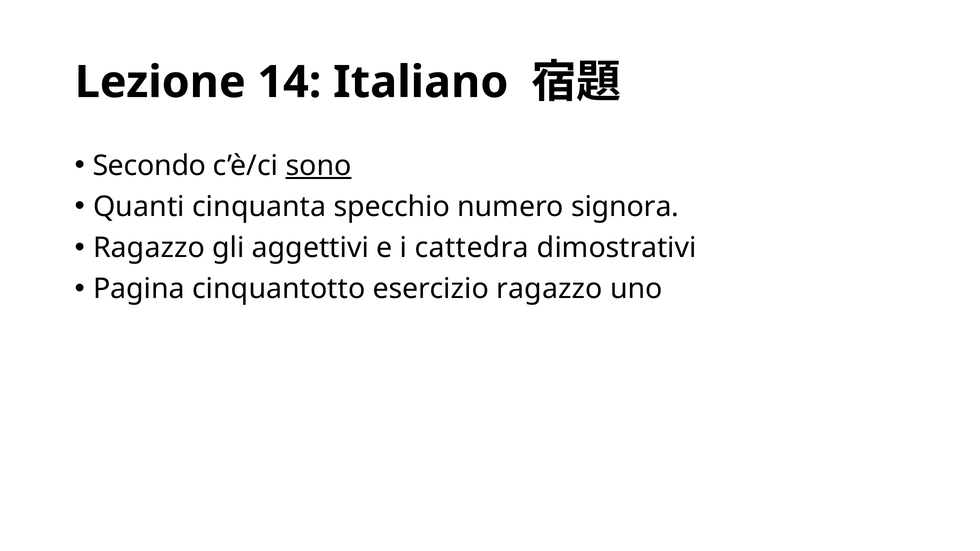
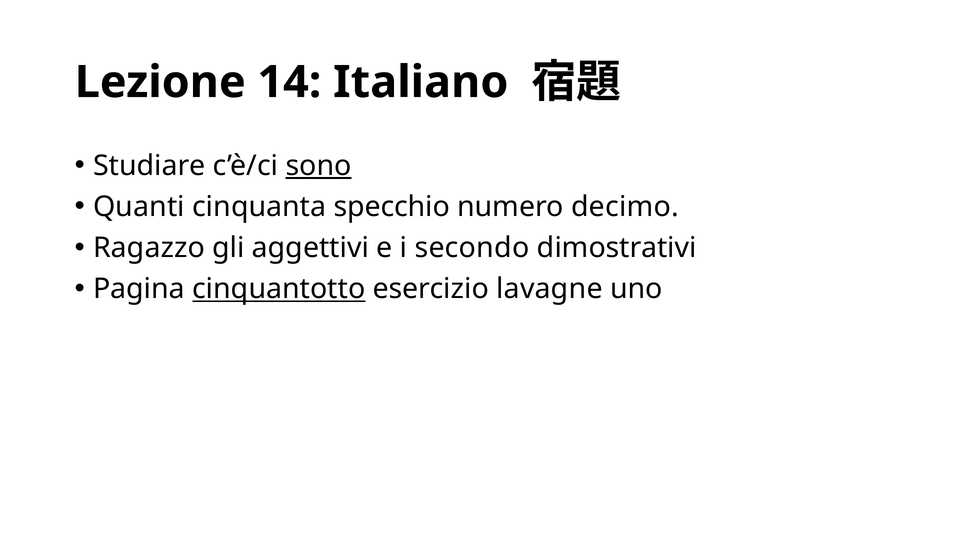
Secondo: Secondo -> Studiare (149, 166)
signora: signora -> decimo (625, 207)
cattedra: cattedra -> secondo (472, 248)
cinquantotto underline: none -> present (279, 289)
esercizio ragazzo: ragazzo -> lavagne (549, 289)
